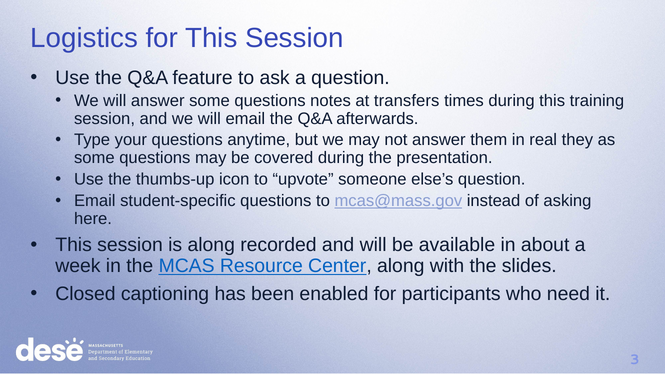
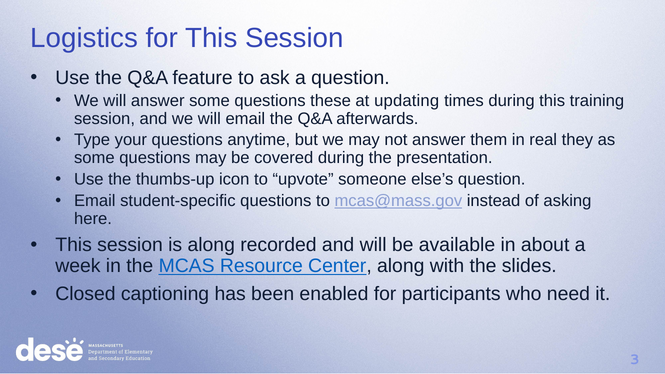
notes: notes -> these (331, 101)
transfers: transfers -> updating (407, 101)
